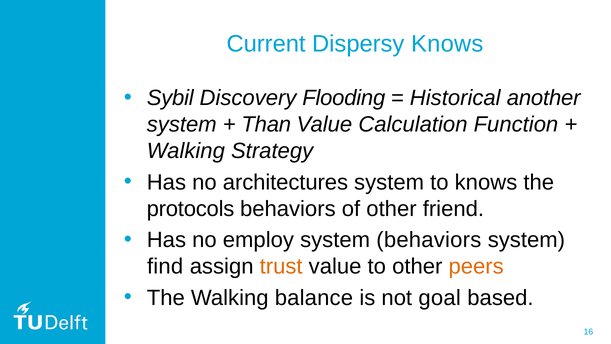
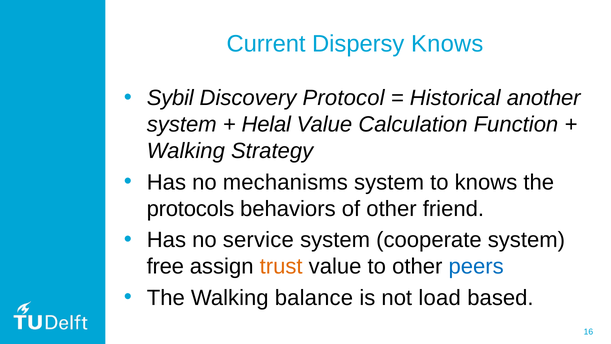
Flooding: Flooding -> Protocol (344, 98)
Than: Than -> Helal (266, 124)
architectures: architectures -> mechanisms (285, 182)
employ: employ -> service (258, 240)
system behaviors: behaviors -> cooperate (429, 240)
find: find -> free (165, 266)
peers colour: orange -> blue (476, 266)
goal: goal -> load (440, 298)
